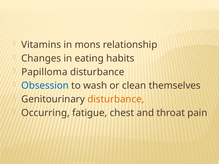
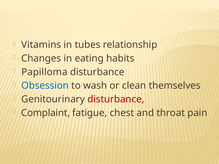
mons: mons -> tubes (88, 45)
disturbance colour: orange -> red (116, 99)
Occurring: Occurring -> Complaint (46, 113)
